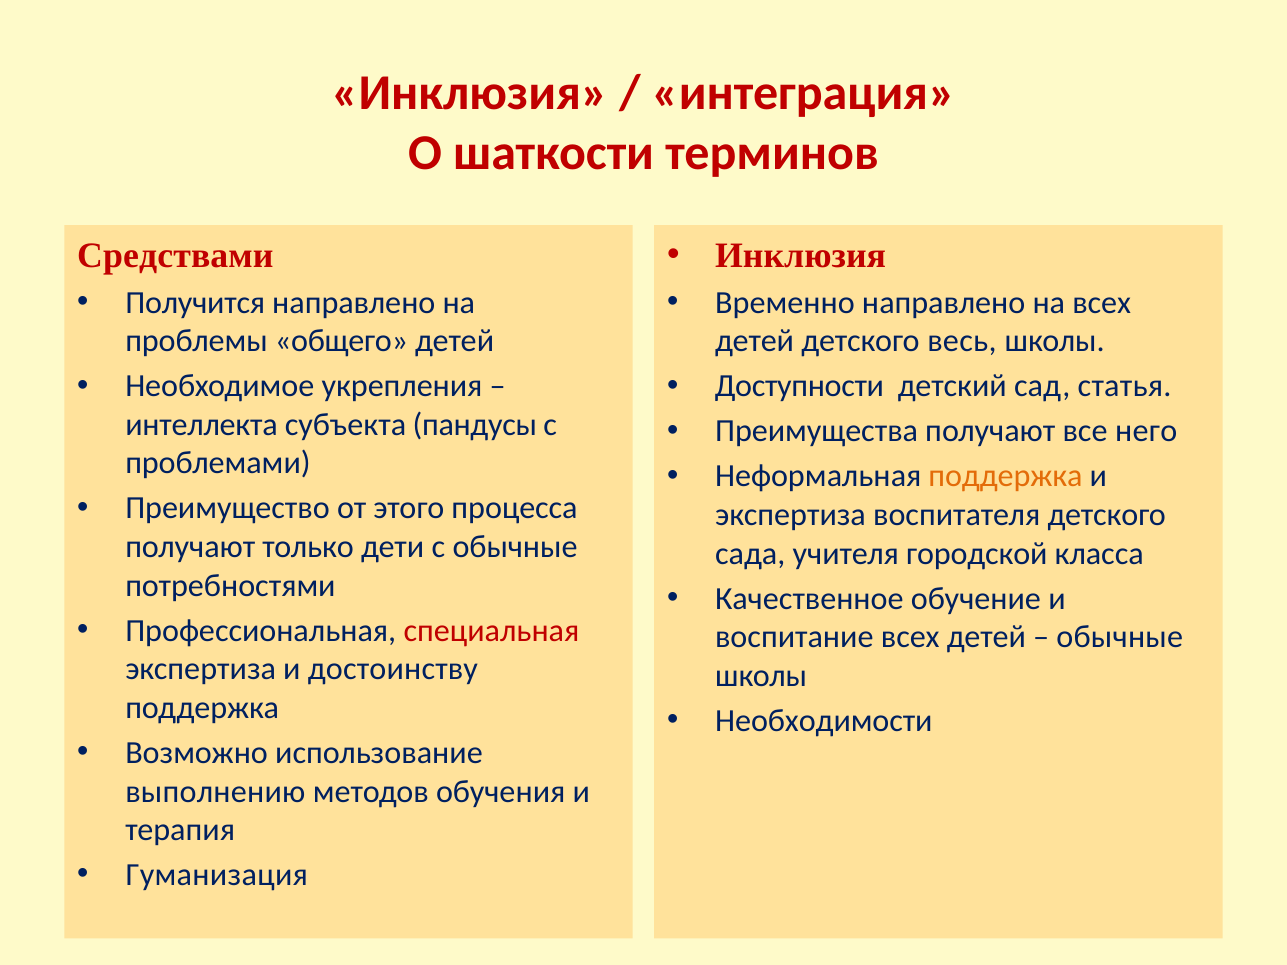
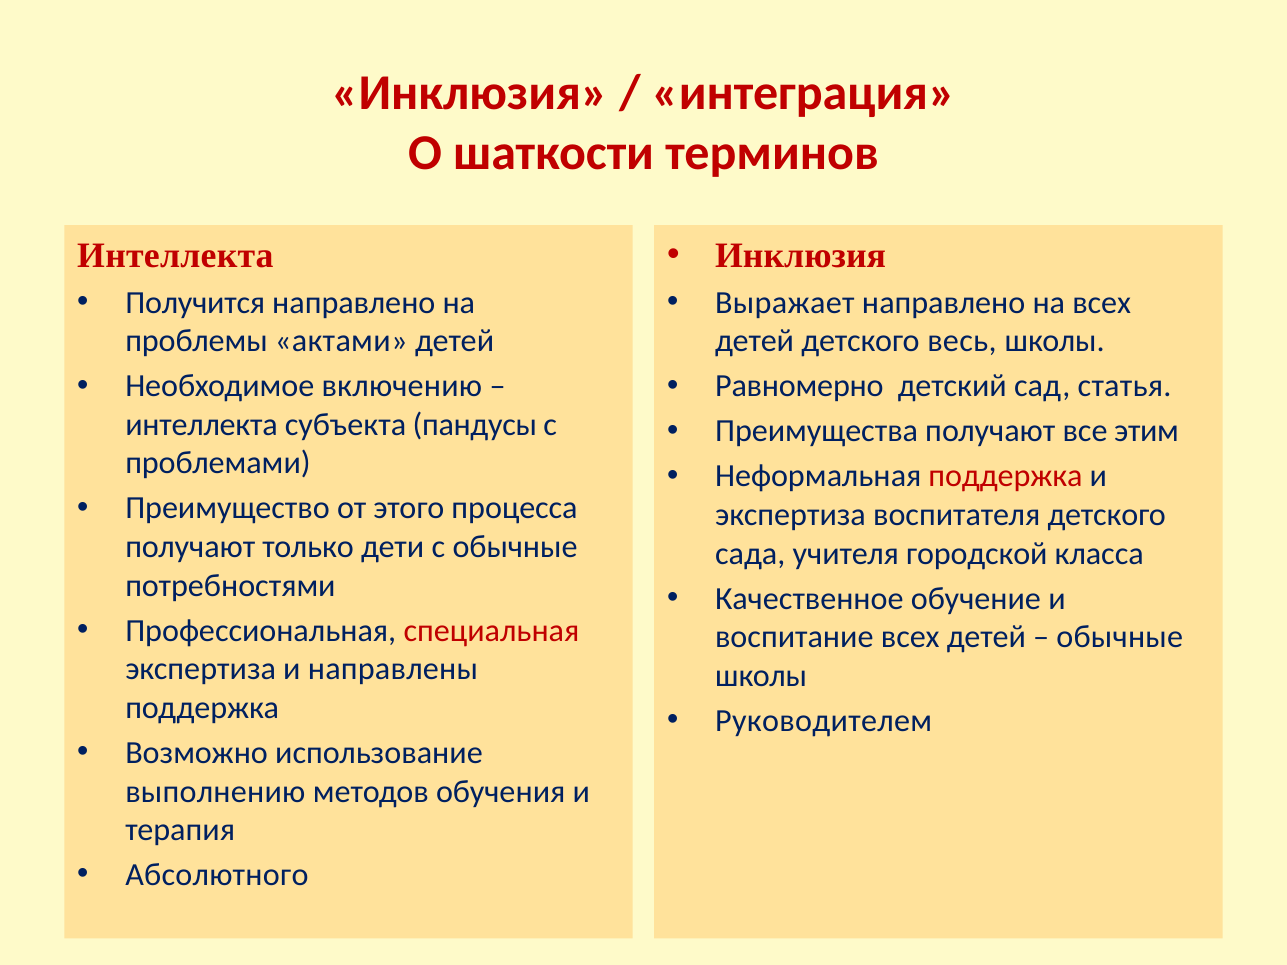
Средствами: Средствами -> Интеллекта (175, 256)
Временно: Временно -> Выражает (785, 303)
общего: общего -> актами (341, 341)
укрепления: укрепления -> включению (402, 386)
Доступности: Доступности -> Равномерно (799, 386)
него: него -> этим (1147, 431)
поддержка colour: orange -> red (1006, 476)
достоинству: достоинству -> направлены (393, 669)
Необходимости: Необходимости -> Руководителем (824, 721)
Гуманизация: Гуманизация -> Абсолютного (217, 875)
